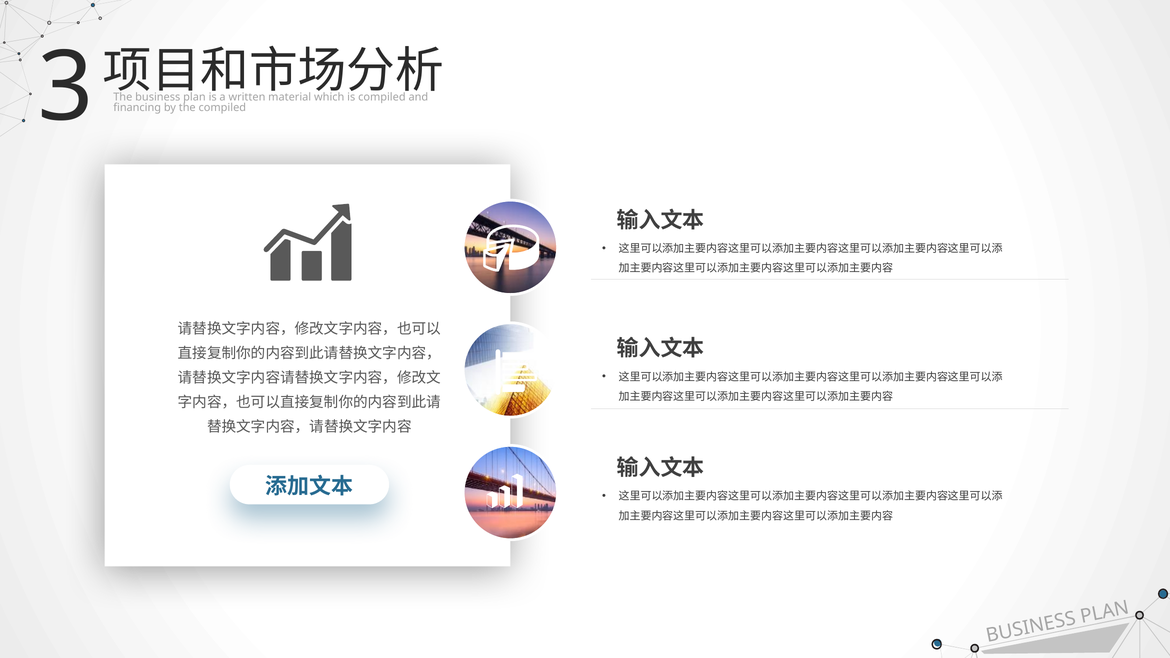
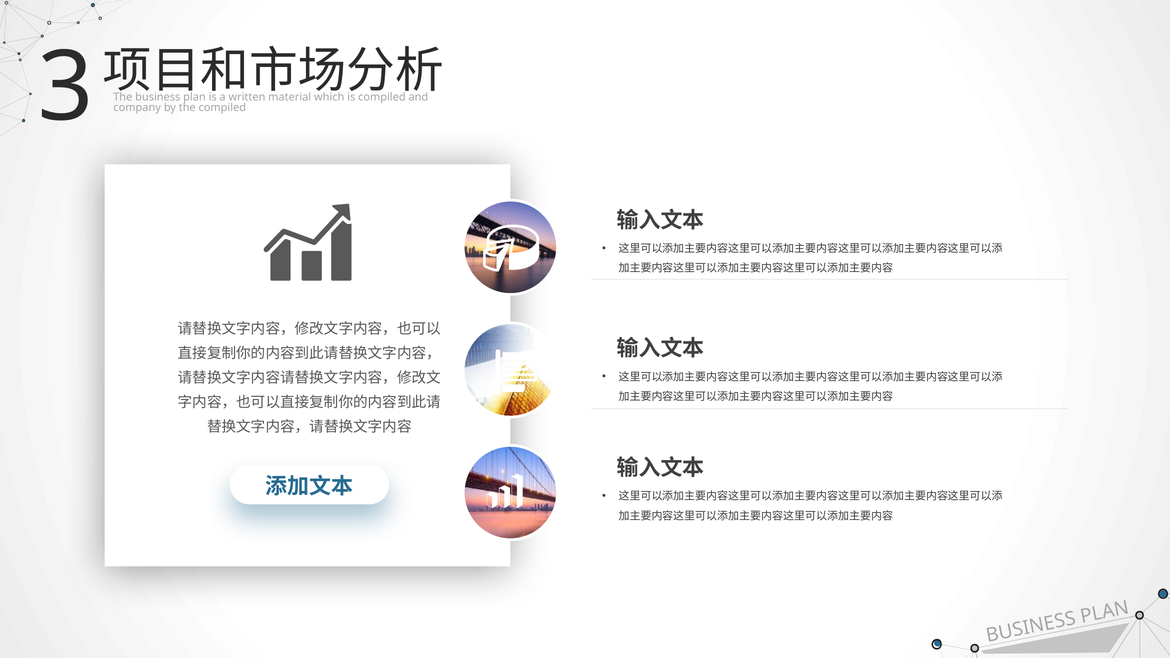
financing: financing -> company (137, 108)
